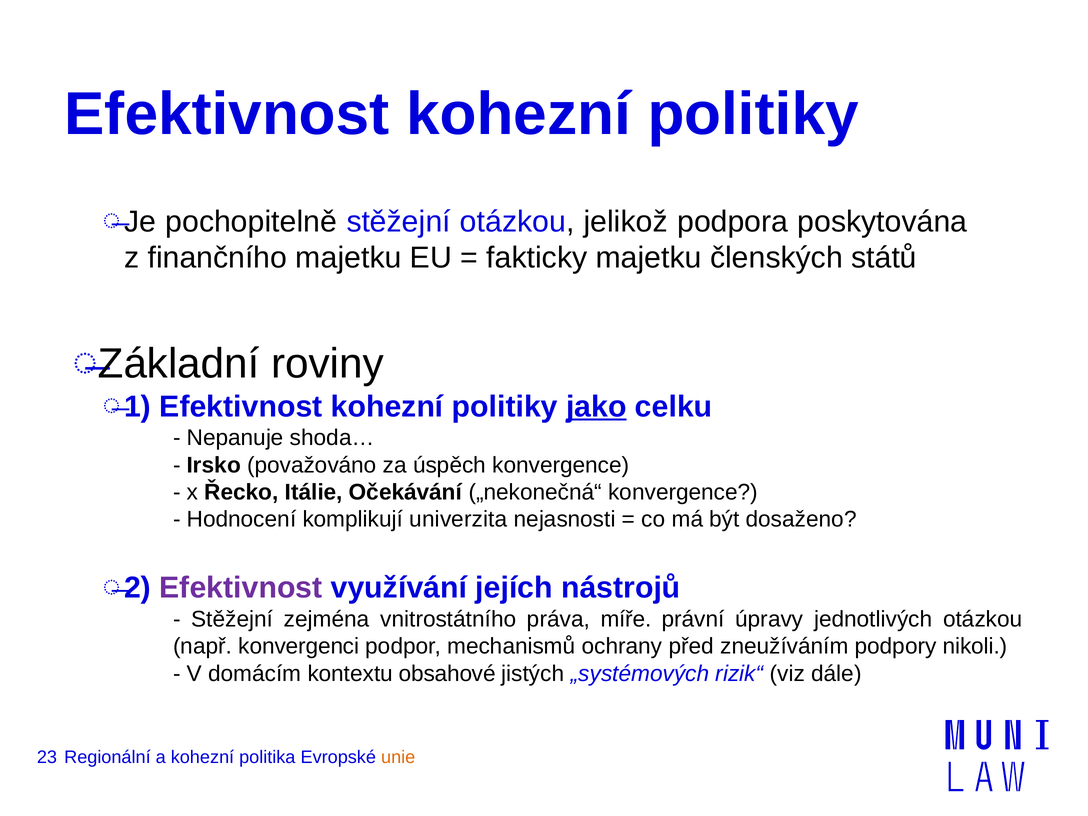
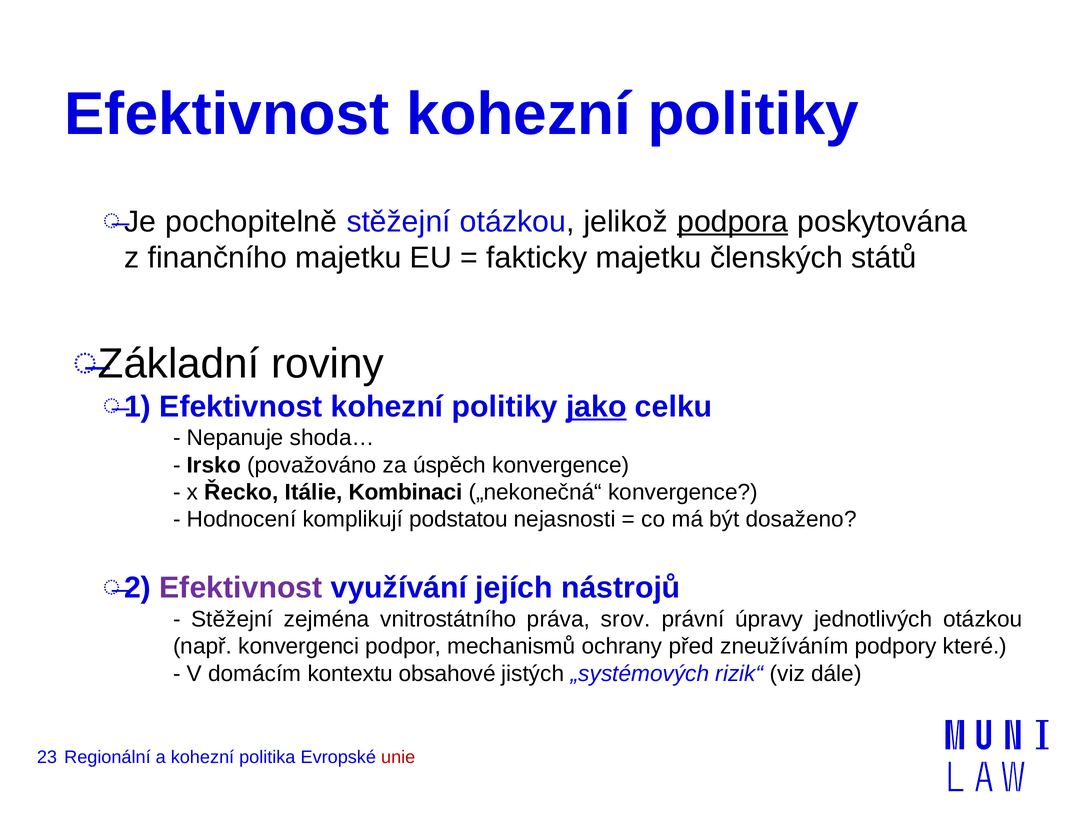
podpora underline: none -> present (733, 222)
Očekávání: Očekávání -> Kombinaci (406, 492)
univerzita: univerzita -> podstatou (459, 519)
míře: míře -> srov (626, 619)
nikoli: nikoli -> které (975, 646)
unie colour: orange -> red (398, 757)
